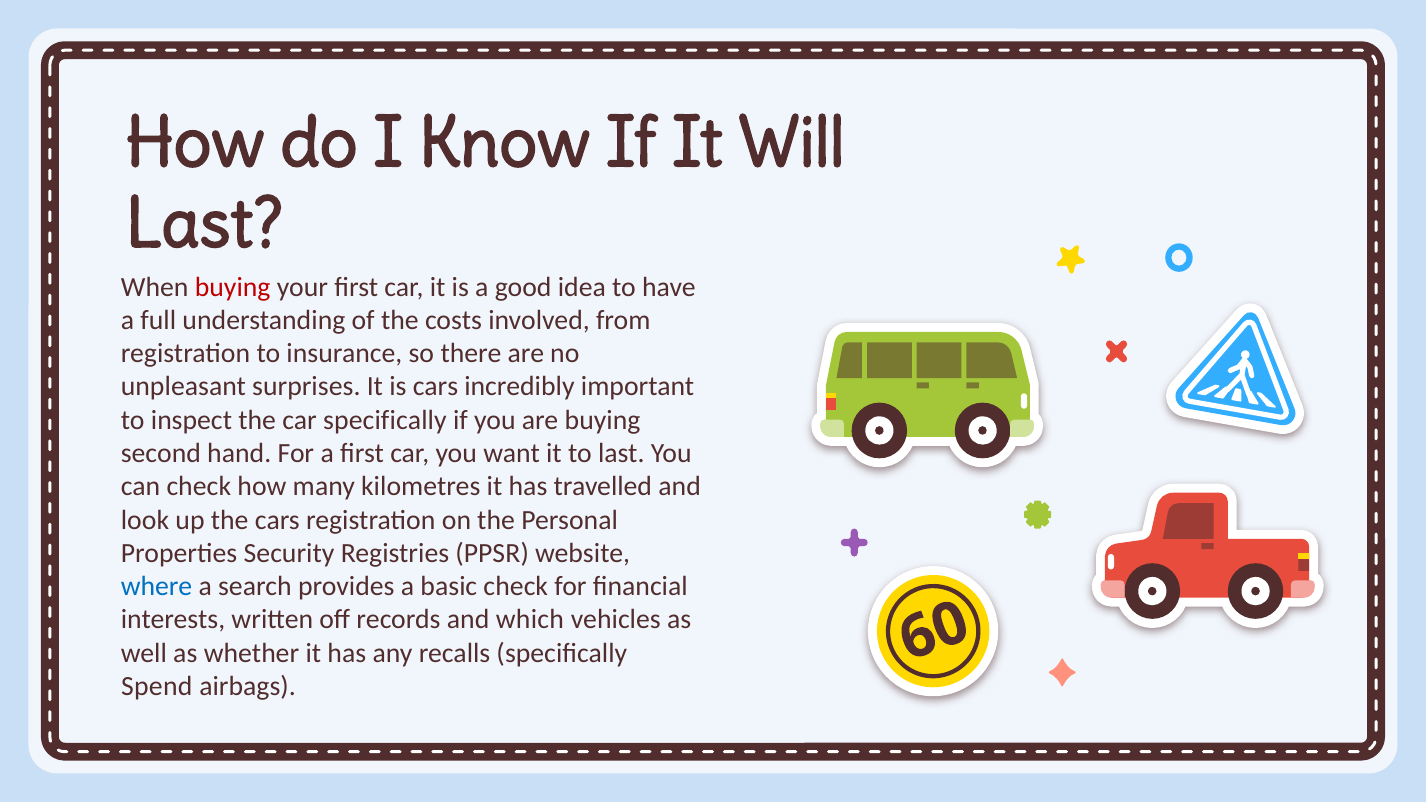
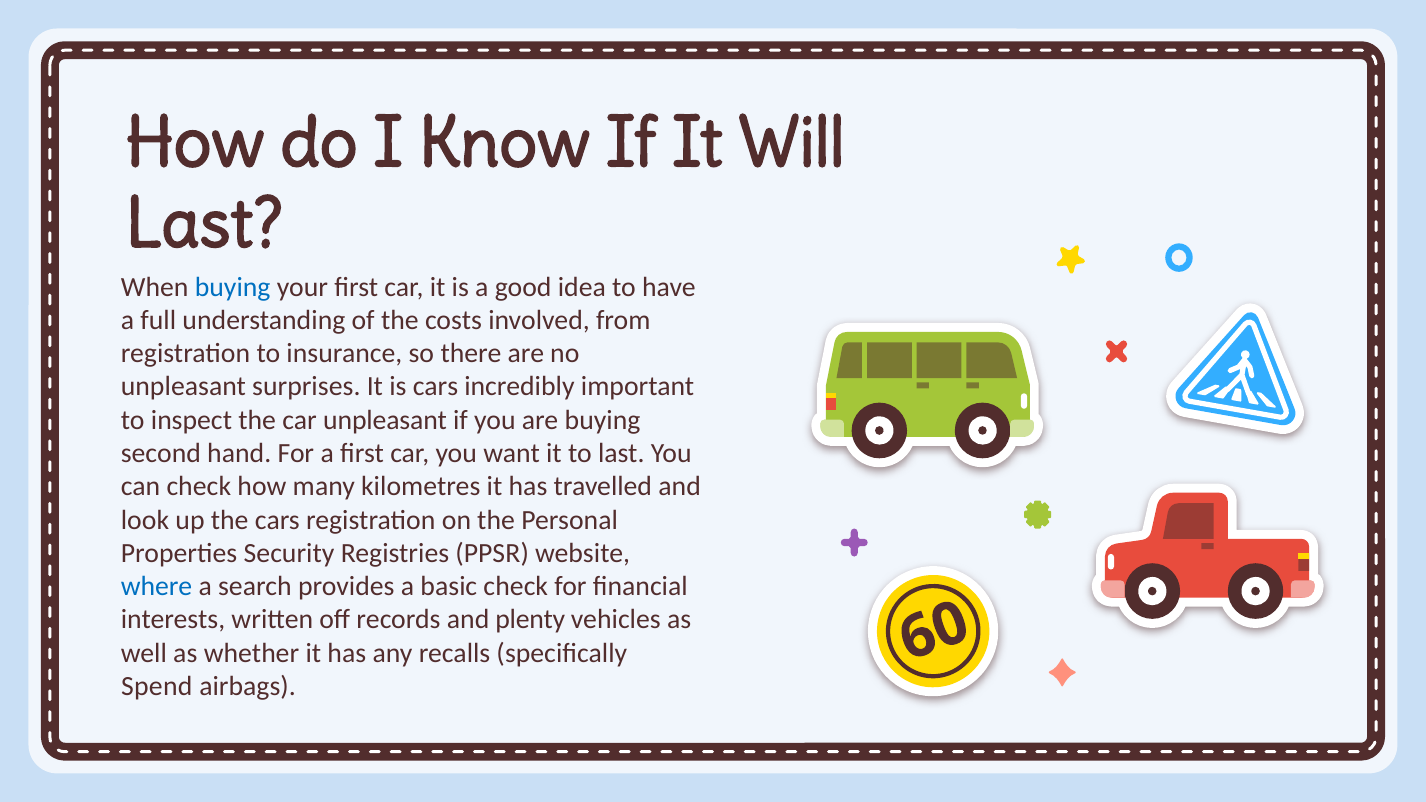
buying colour: red -> blue (233, 287)
car specifically: specifically -> unpleasant (385, 420)
which: which -> plenty (530, 620)
